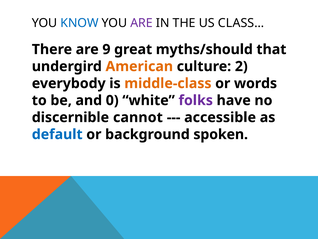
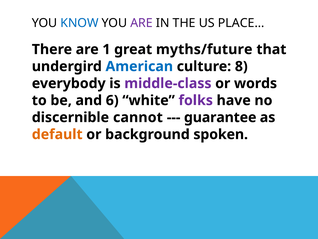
CLASS…: CLASS… -> PLACE… (241, 23)
9: 9 -> 1 (106, 49)
myths/should: myths/should -> myths/future (204, 49)
American colour: orange -> blue (139, 66)
2: 2 -> 8 (241, 66)
middle-class colour: orange -> purple (168, 83)
0: 0 -> 6 (112, 100)
accessible: accessible -> guarantee (220, 117)
default colour: blue -> orange (57, 134)
